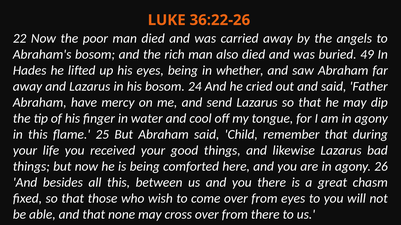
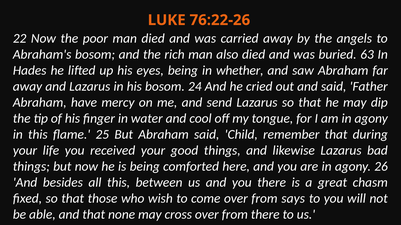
36:22-26: 36:22-26 -> 76:22-26 (220, 20)
49: 49 -> 63 (367, 55)
from eyes: eyes -> says (293, 199)
